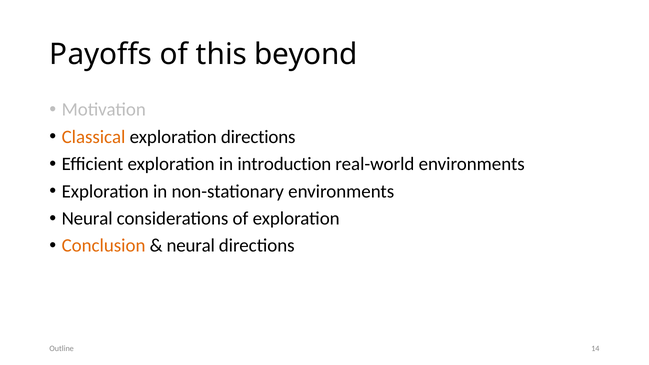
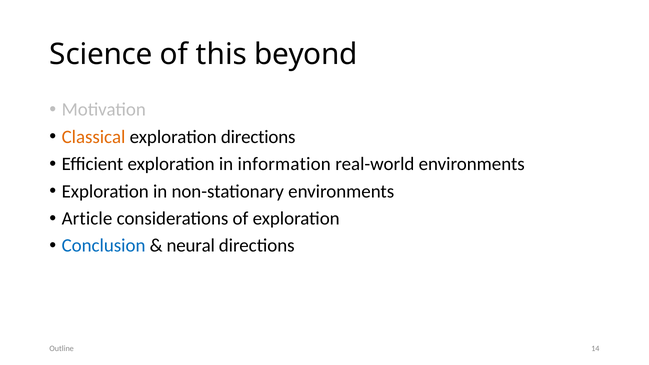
Payoffs: Payoffs -> Science (101, 55)
introduction: introduction -> information (284, 164)
Neural: Neural -> Article (87, 219)
Conclusion colour: orange -> blue (104, 246)
